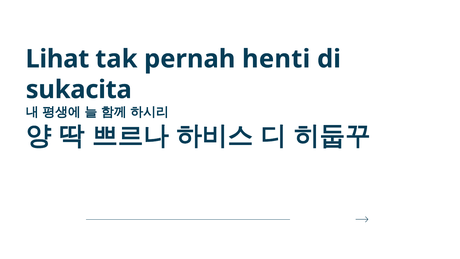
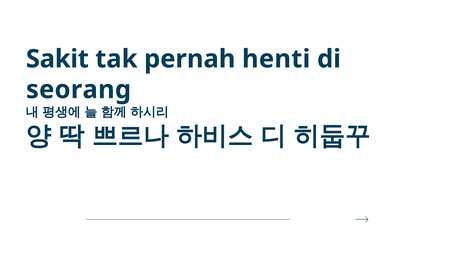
Lihat: Lihat -> Sakit (57, 59)
sukacita: sukacita -> seorang (79, 90)
